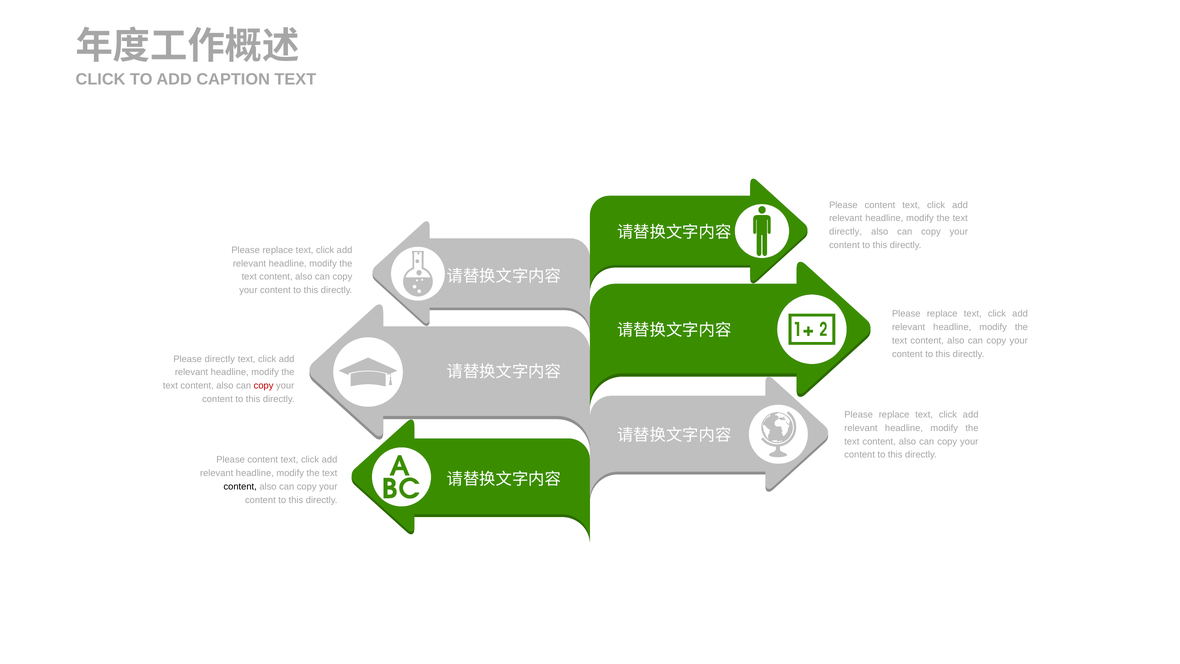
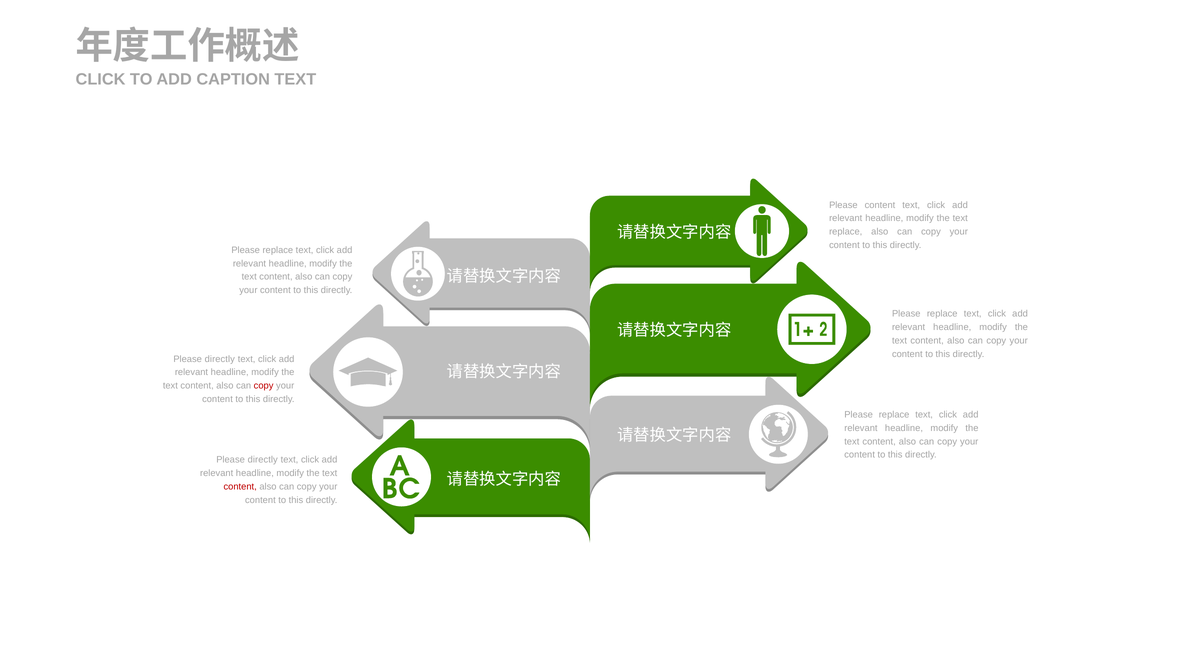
directly: directly -> replace (846, 232)
content: content -> directly (263, 460)
content colour: black -> red (240, 486)
